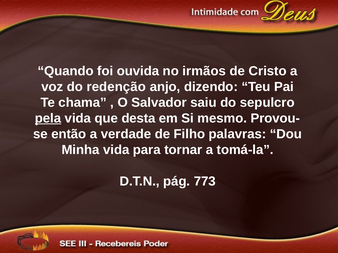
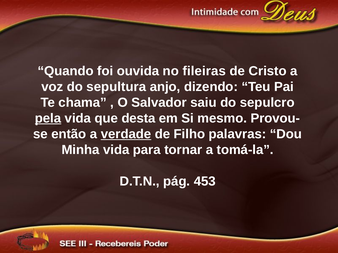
irmãos: irmãos -> fileiras (204, 71)
redenção: redenção -> sepultura (116, 87)
verdade underline: none -> present (126, 134)
773: 773 -> 453 (205, 182)
